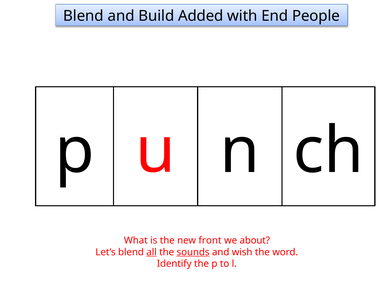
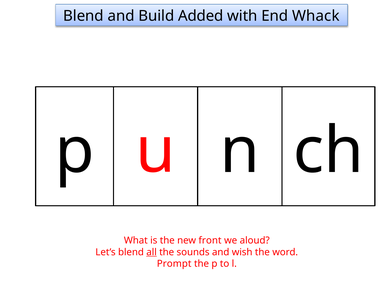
People: People -> Whack (316, 16)
about: about -> aloud (255, 240)
sounds underline: present -> none (193, 252)
Identify: Identify -> Prompt (174, 263)
